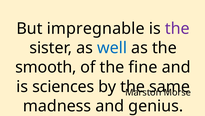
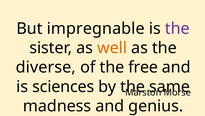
well colour: blue -> orange (112, 48)
smooth: smooth -> diverse (46, 67)
fine: fine -> free (143, 67)
